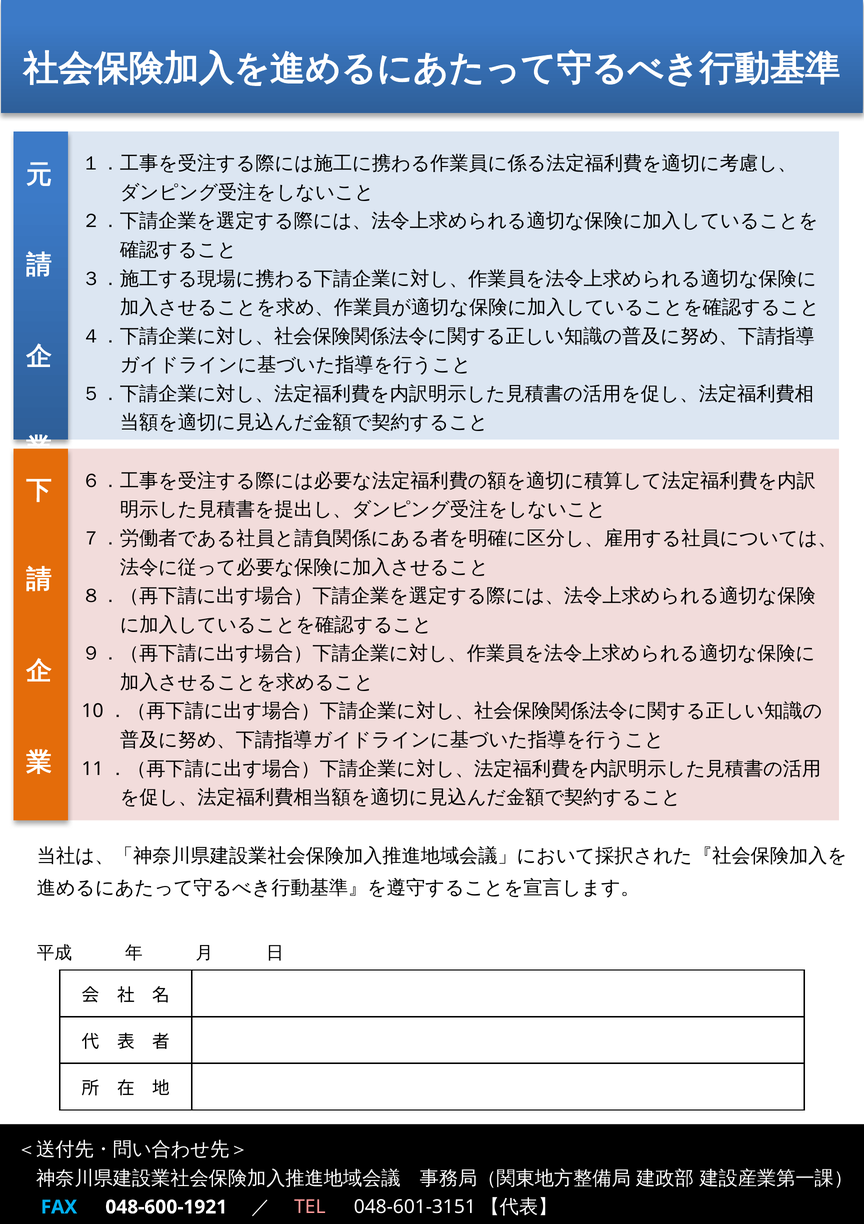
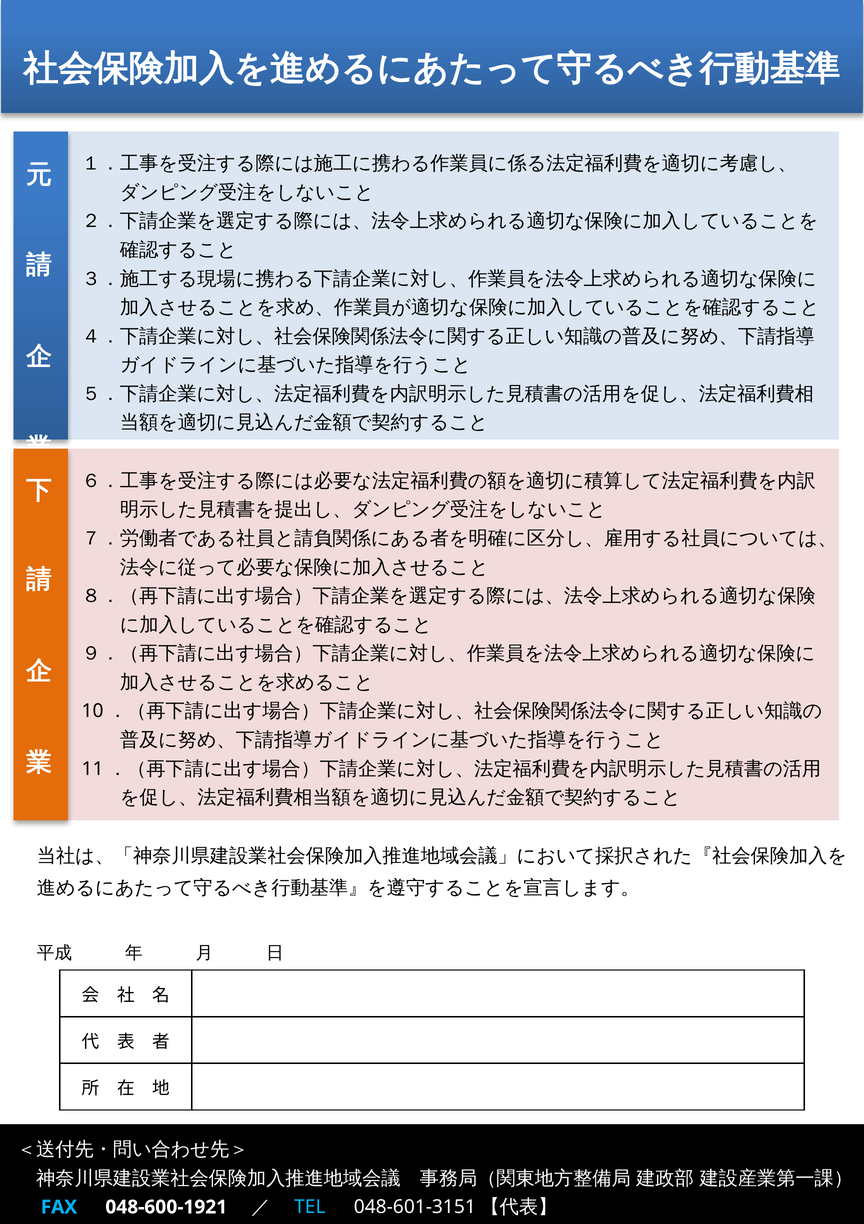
TEL colour: pink -> light blue (310, 1208)
